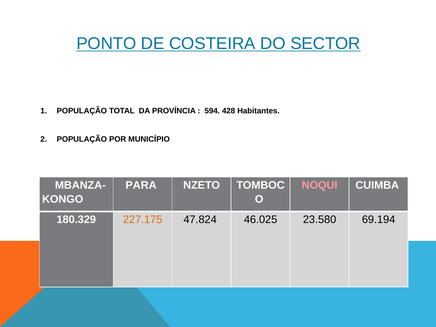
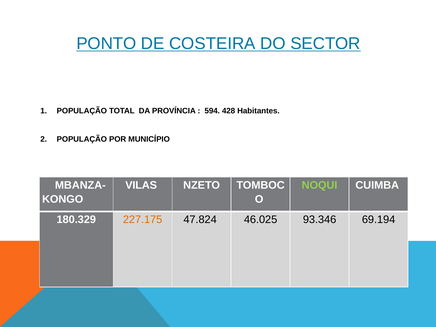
PARA: PARA -> VILAS (141, 185)
NOQUI colour: pink -> light green (320, 185)
23.580: 23.580 -> 93.346 (320, 220)
